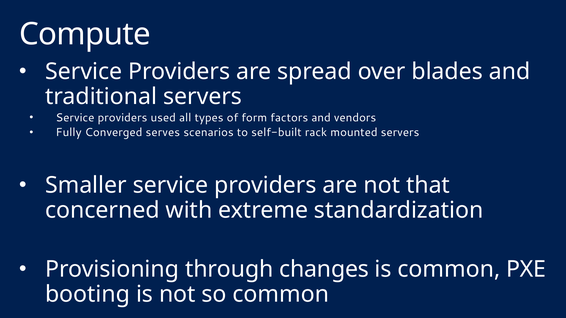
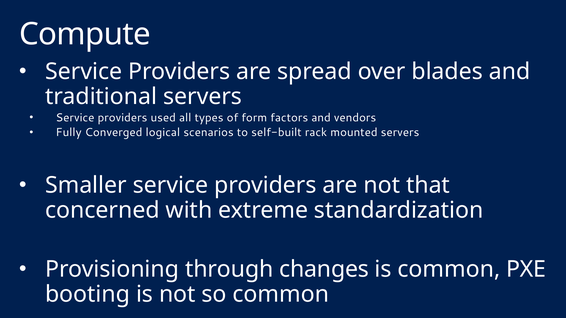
serves: serves -> logical (163, 133)
